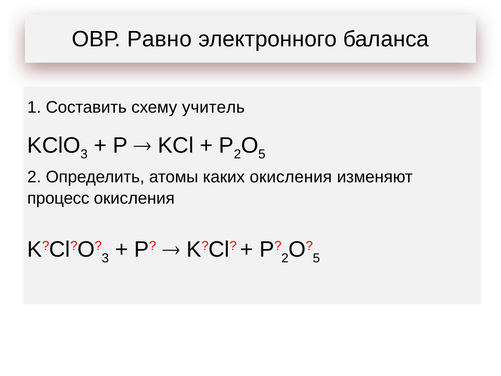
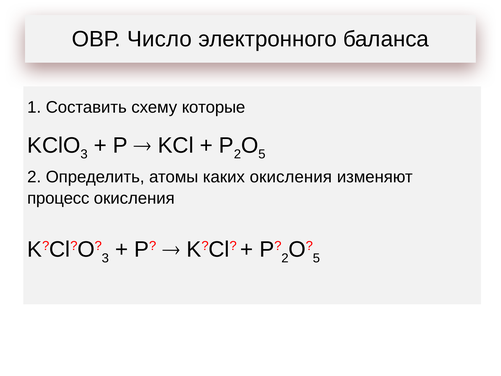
Равно: Равно -> Число (160, 39)
учитель: учитель -> которые (214, 107)
